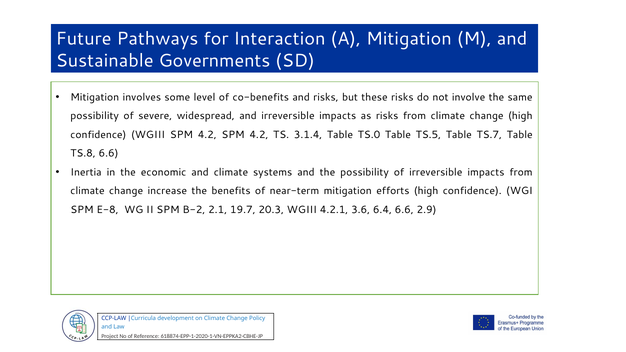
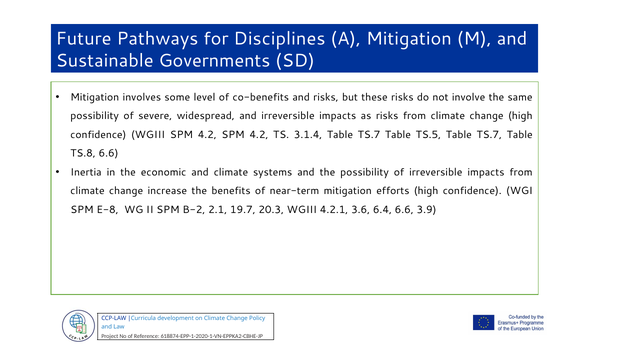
Interaction: Interaction -> Disciplines (279, 39)
3.1.4 Table TS.0: TS.0 -> TS.7 (369, 135)
2.9: 2.9 -> 3.9 (427, 210)
